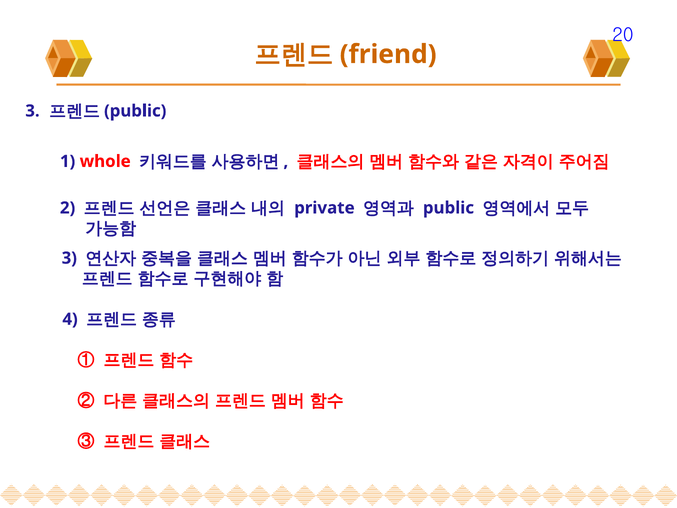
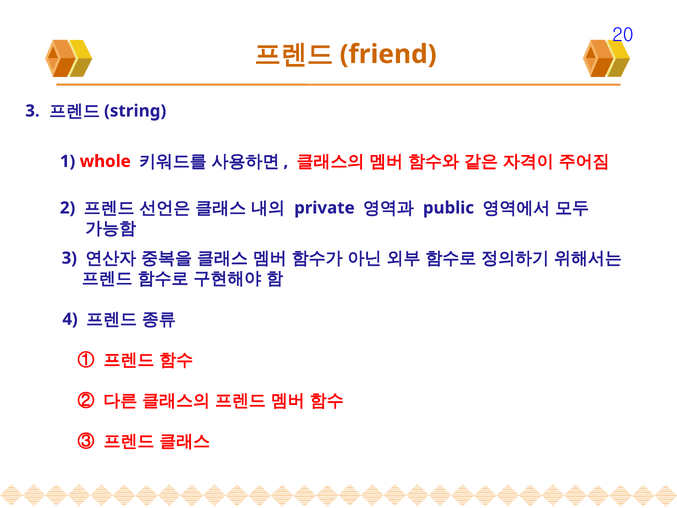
public: public -> string (135, 111)
